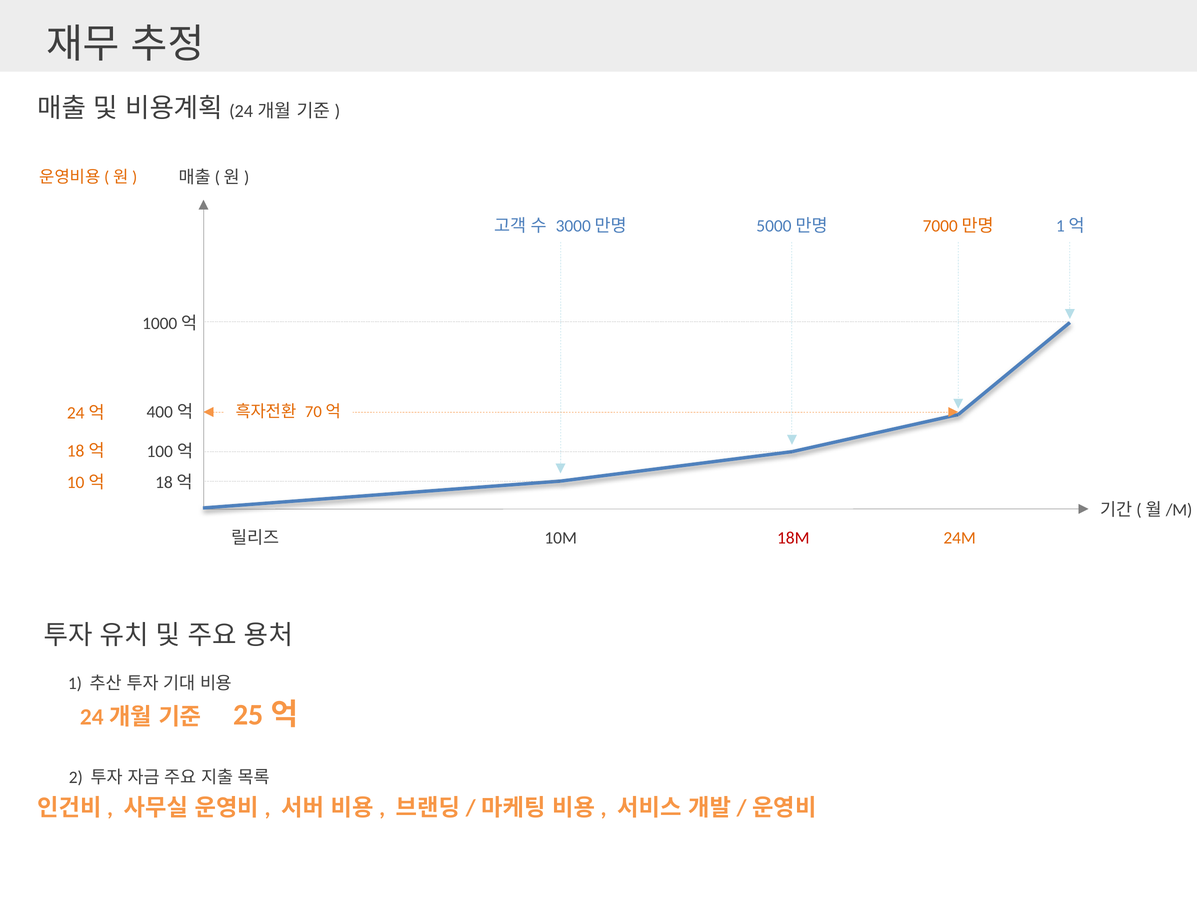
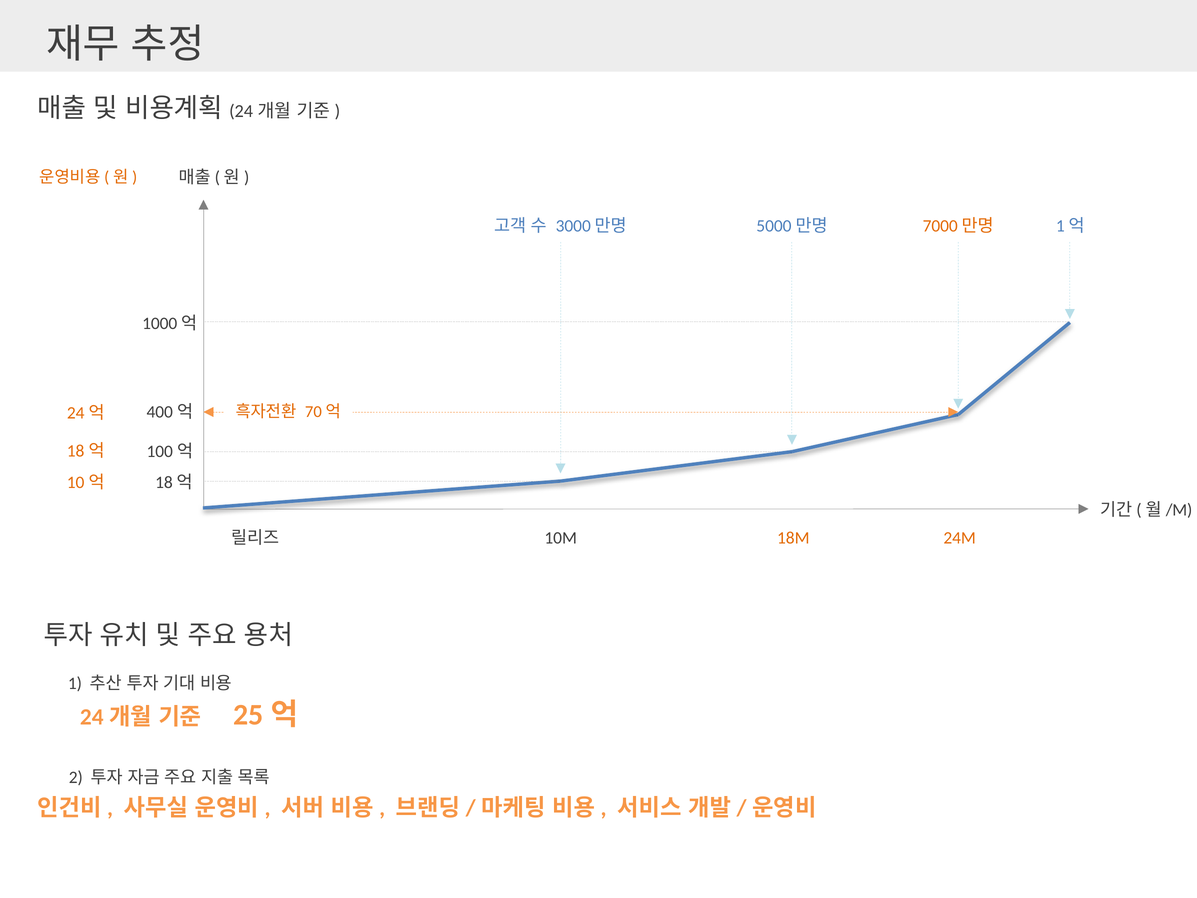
18M colour: red -> orange (793, 538)
